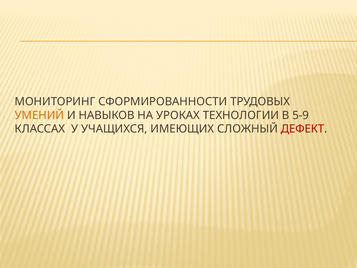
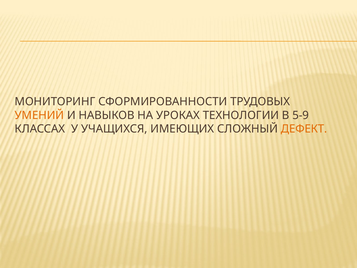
ДЕФЕКТ colour: red -> orange (304, 129)
